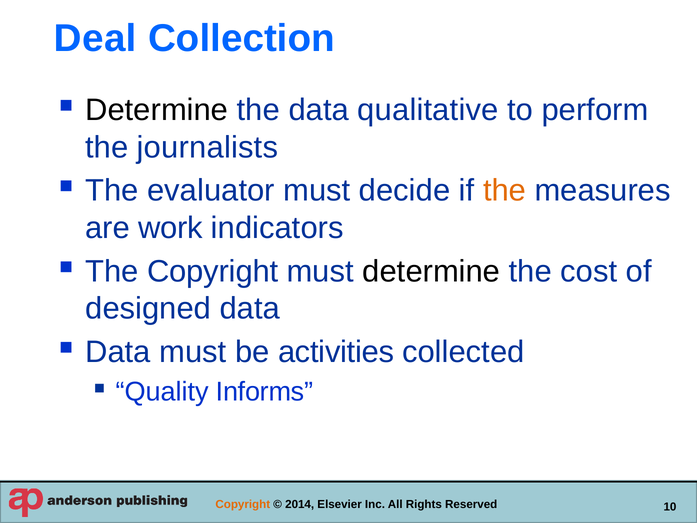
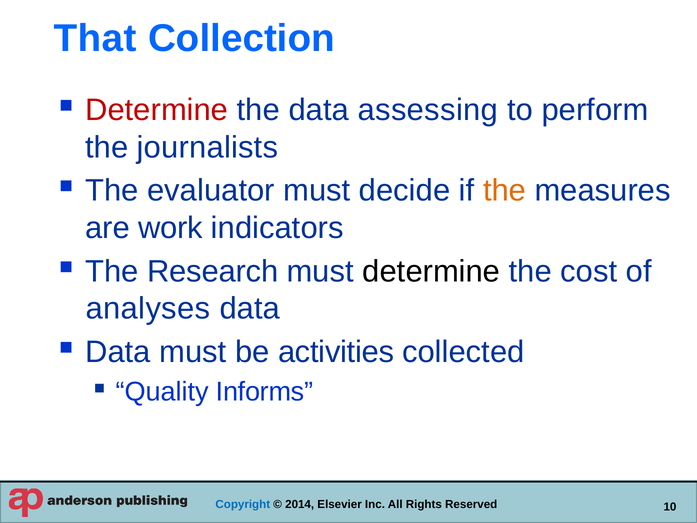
Deal: Deal -> That (95, 38)
Determine colour: black -> red (157, 110)
qualitative: qualitative -> assessing (428, 110)
The Copyright: Copyright -> Research (213, 271)
designed: designed -> analyses (148, 308)
Copyright colour: orange -> blue (243, 504)
